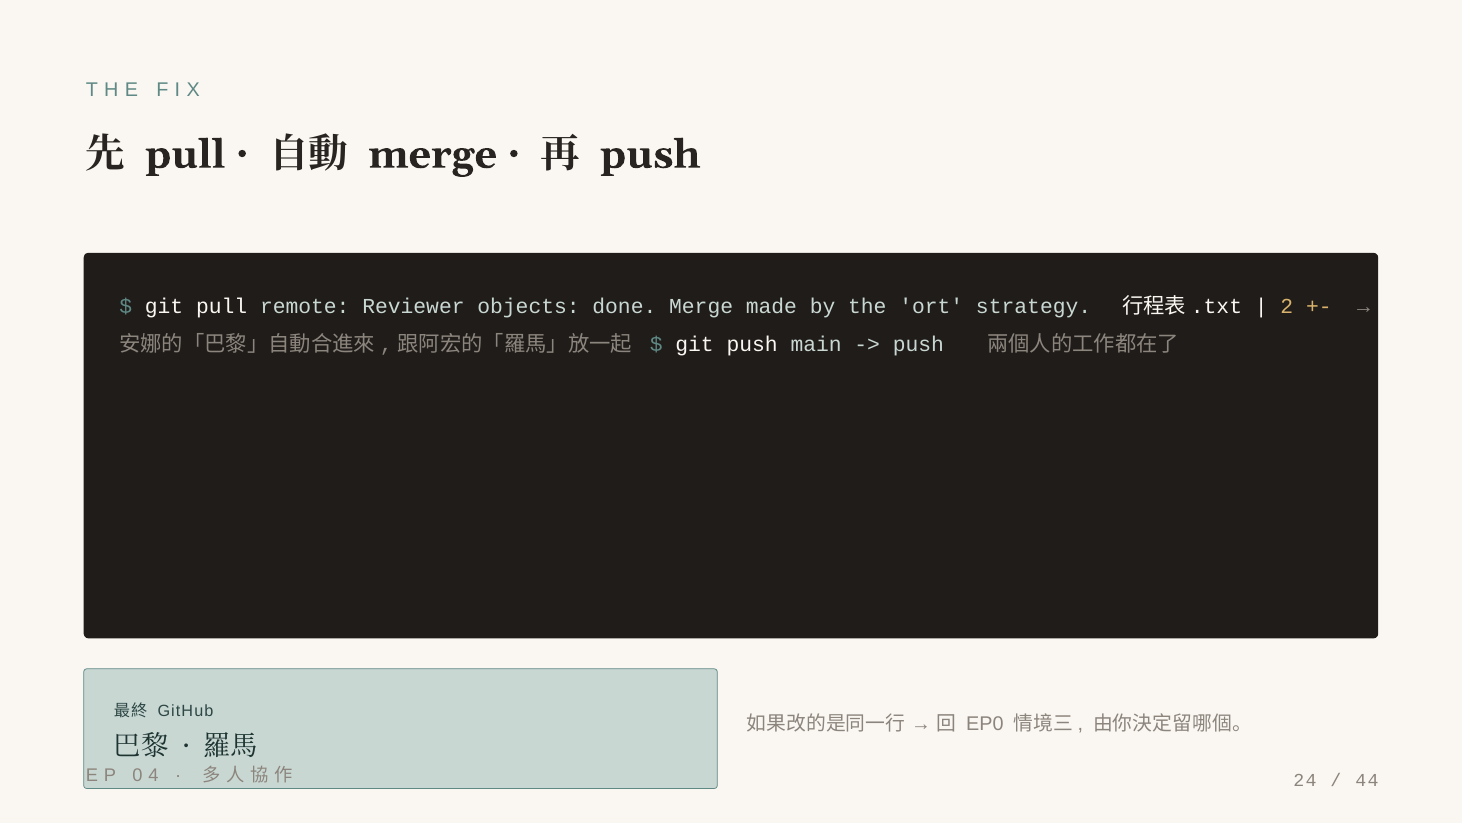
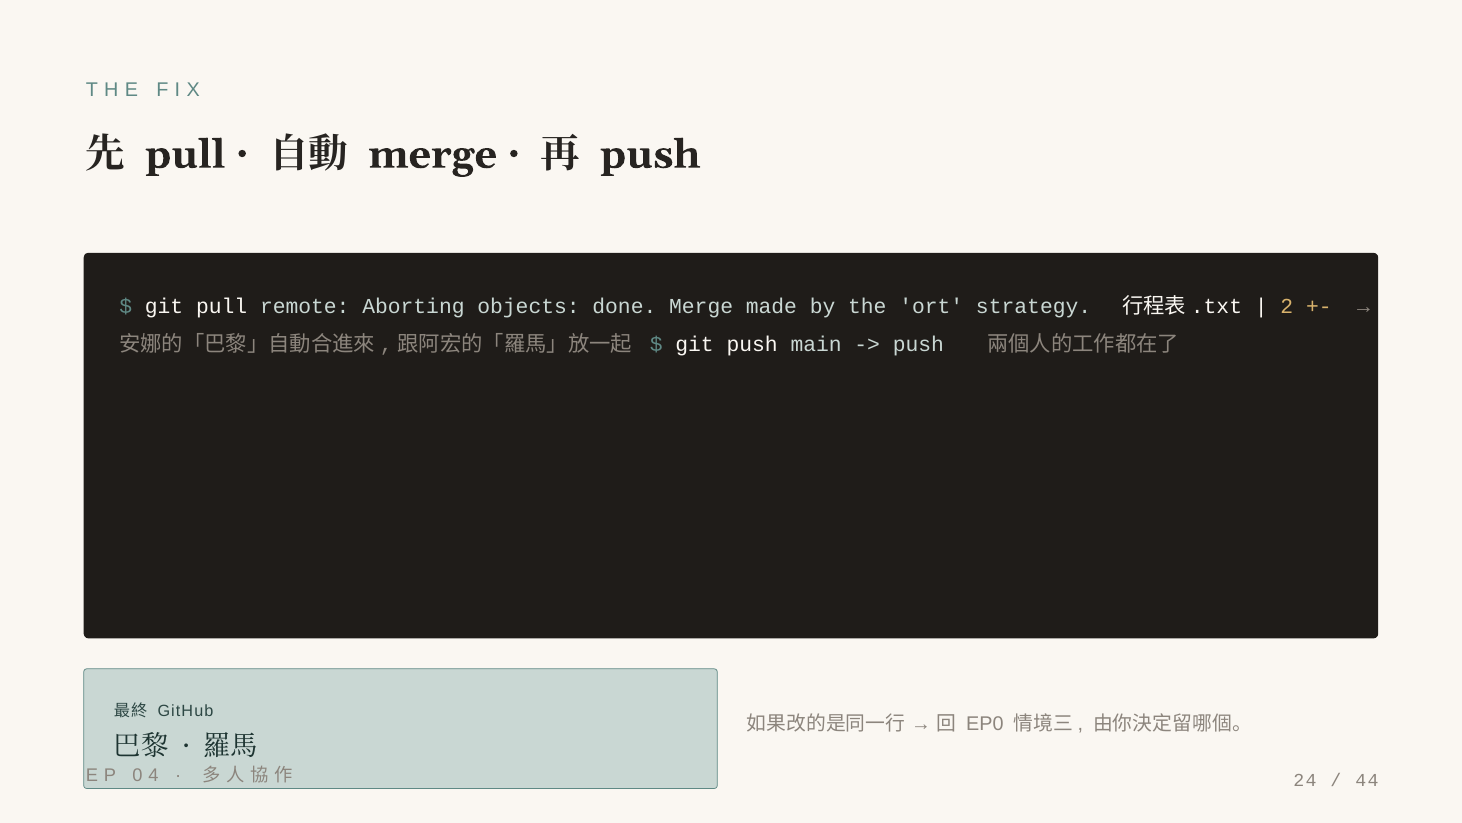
Reviewer: Reviewer -> Aborting (413, 306)
